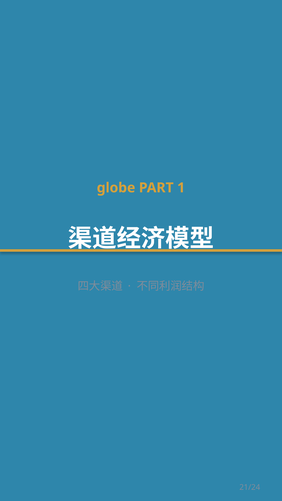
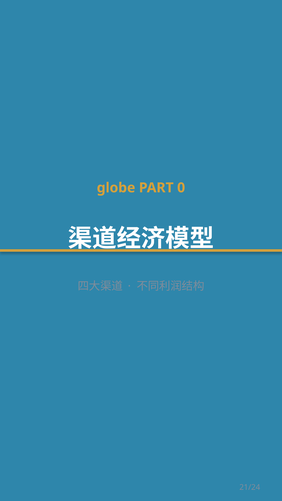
1: 1 -> 0 (181, 188)
